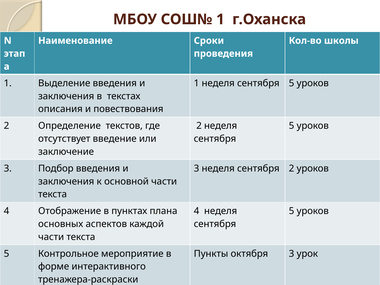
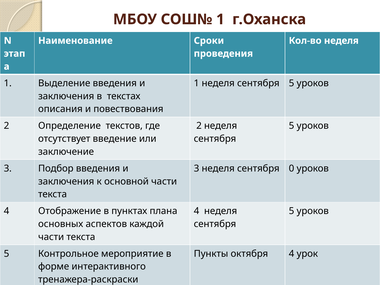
Кол-во школы: школы -> неделя (341, 41)
сентября 2: 2 -> 0 (292, 168)
октября 3: 3 -> 4 (292, 254)
